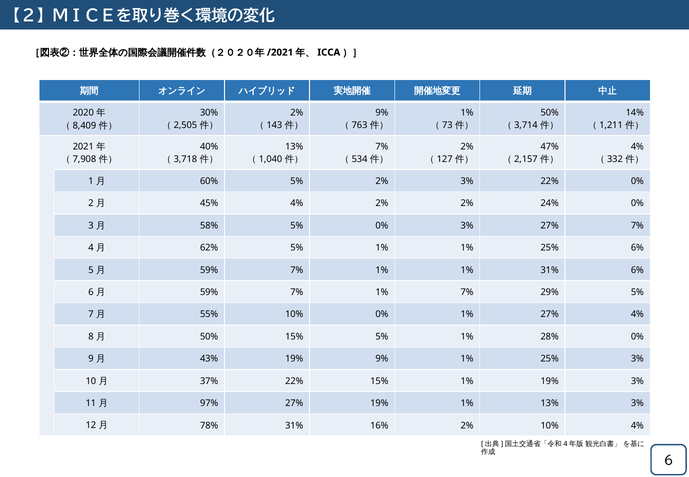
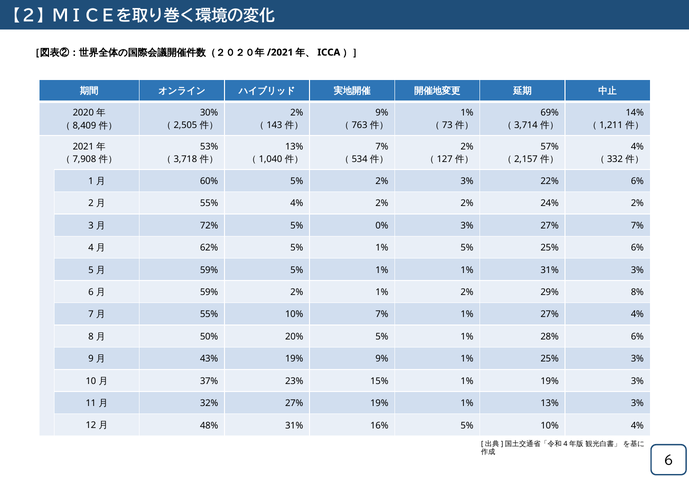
50%: 50% -> 69% (550, 113)
40%: 40% -> 53% (209, 147)
47%: 47% -> 57% (550, 147)
22% 0%: 0% -> 6% (637, 181)
45%: 45% -> 55% (209, 203)
24% 0%: 0% -> 2% (637, 203)
58%: 58% -> 72% (209, 226)
5% 1% 1%: 1% -> 5% (467, 248)
7%: 7% -> 5% (297, 270)
31% 6%: 6% -> 3% (637, 270)
7%: 7% -> 2% (297, 292)
1% 7%: 7% -> 2% (467, 292)
29% 5%: 5% -> 8% (637, 292)
10% 0%: 0% -> 7% (382, 314)
50% 15%: 15% -> 20% (294, 337)
28% 0%: 0% -> 6% (637, 337)
37% 22%: 22% -> 23% (294, 381)
97%: 97% -> 32% (209, 403)
78%: 78% -> 48% (209, 425)
16% 2%: 2% -> 5% (467, 425)
